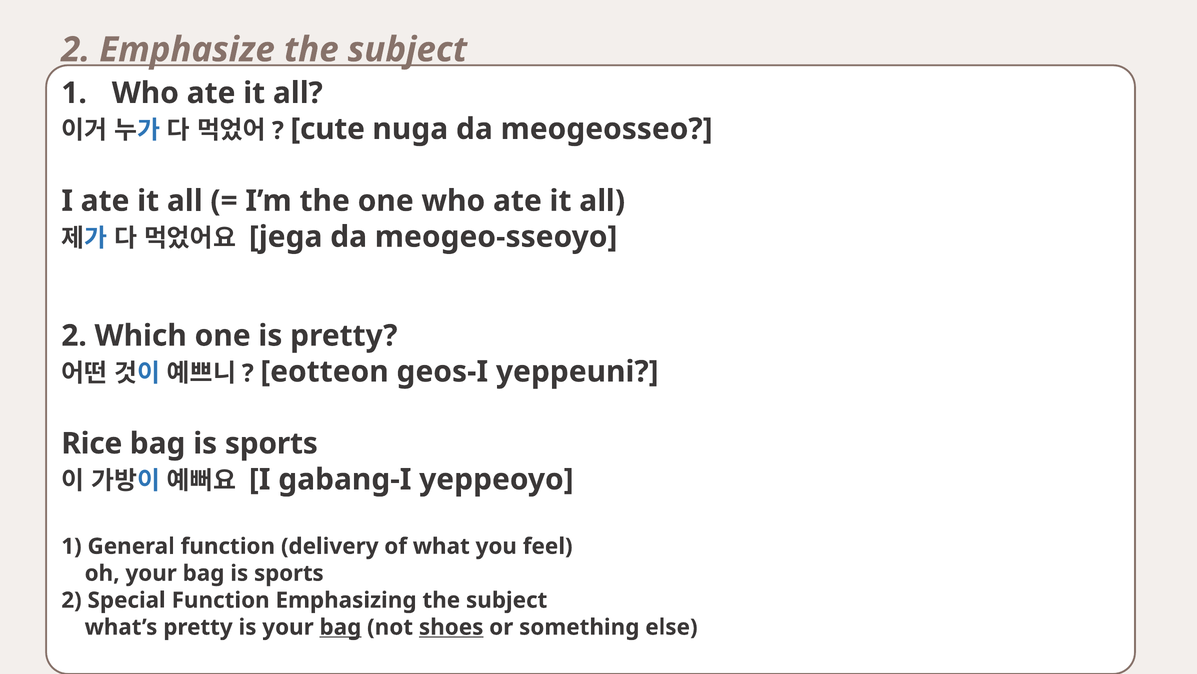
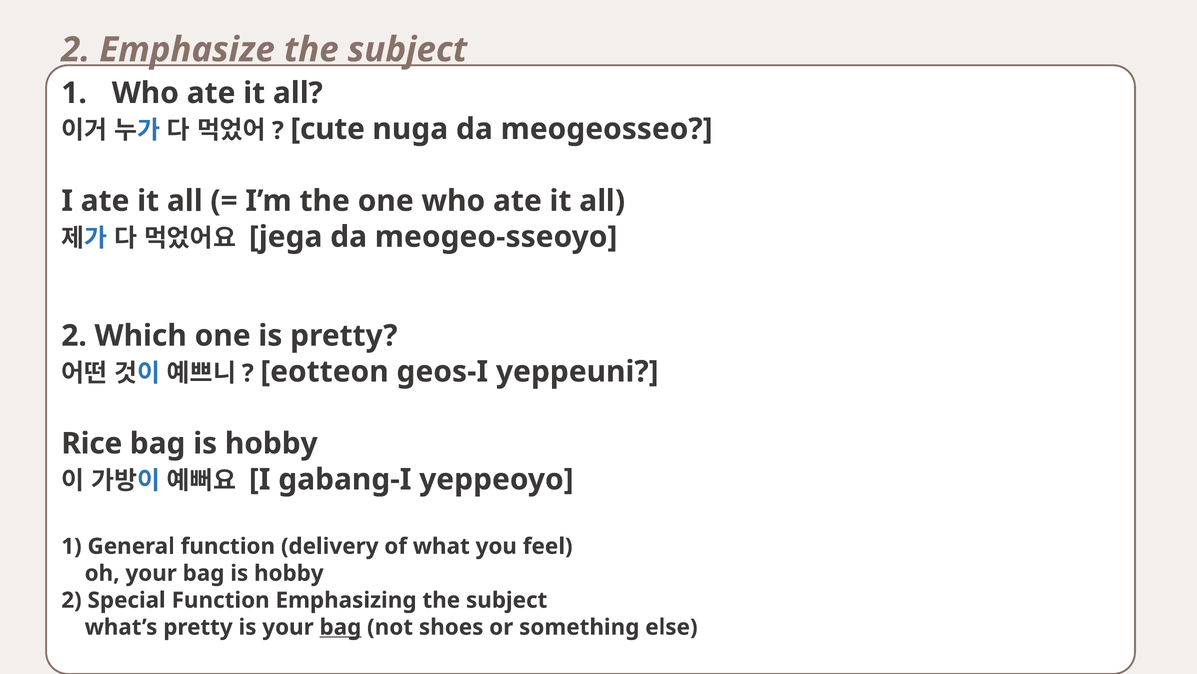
sports: sports -> hobby (271, 443)
your bag is sports: sports -> hobby (289, 573)
shoes underline: present -> none (451, 627)
